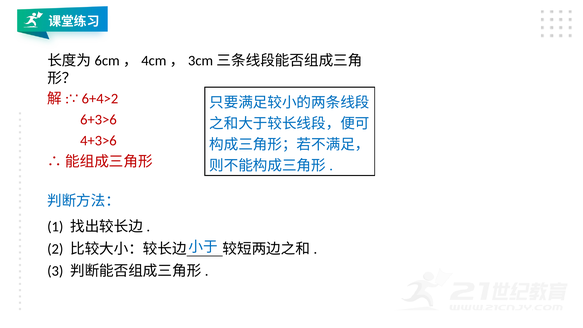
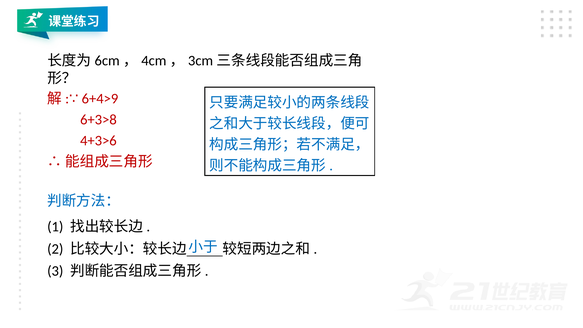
6+4>2: 6+4>2 -> 6+4>9 (100, 99)
6+3>6: 6+3>6 -> 6+3>8 (98, 120)
